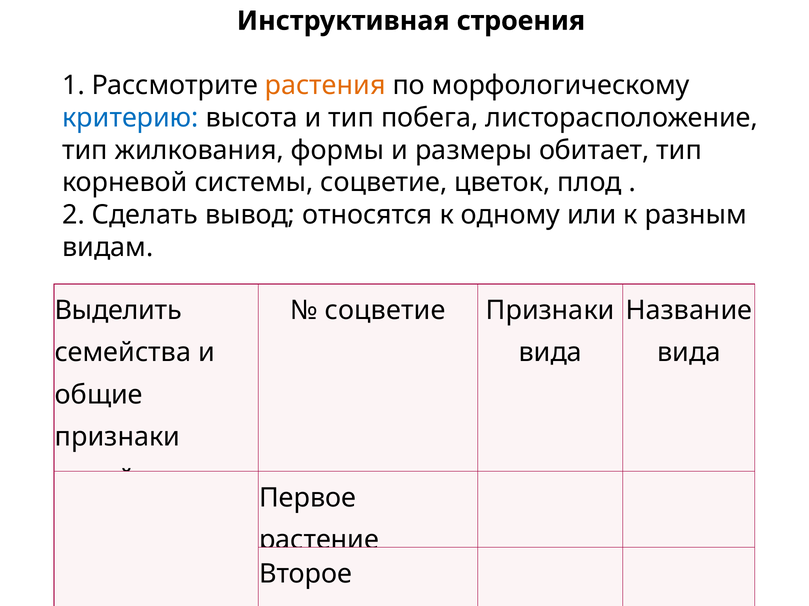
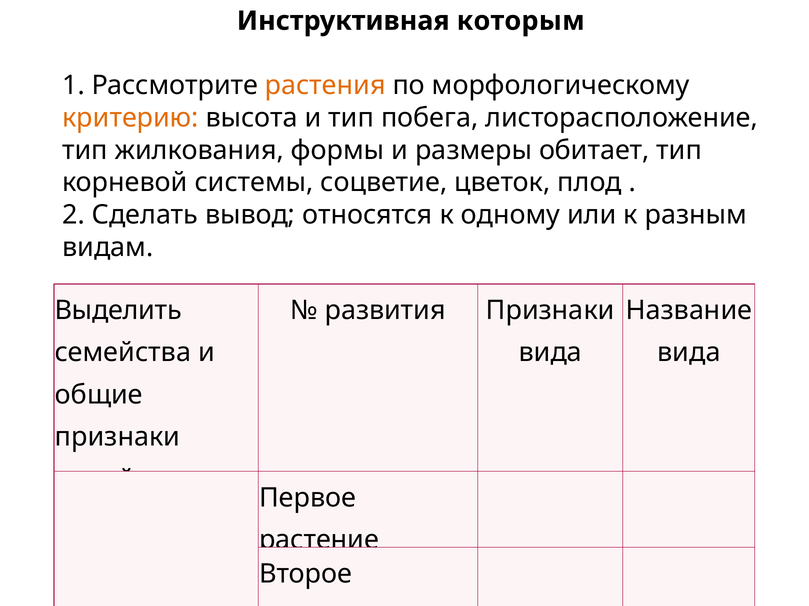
строения: строения -> которым (521, 21)
критерию colour: blue -> orange (130, 118)
соцветие: соцветие -> развития (385, 311)
